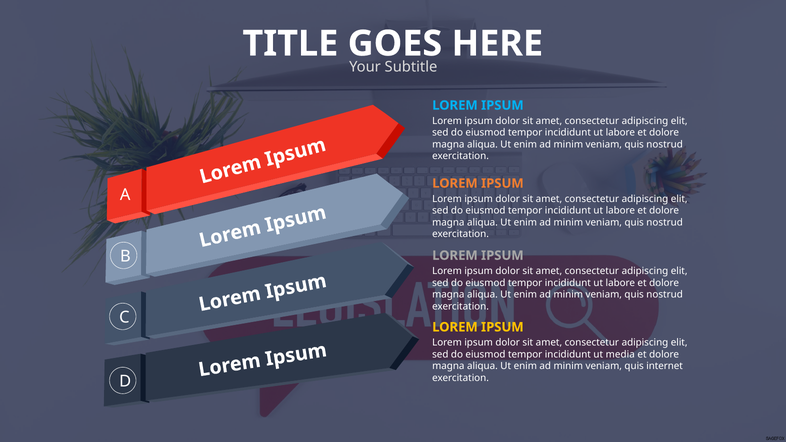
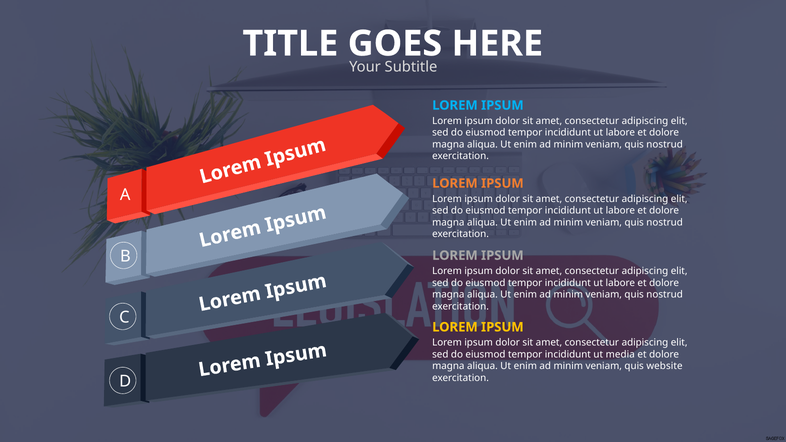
internet: internet -> website (665, 366)
